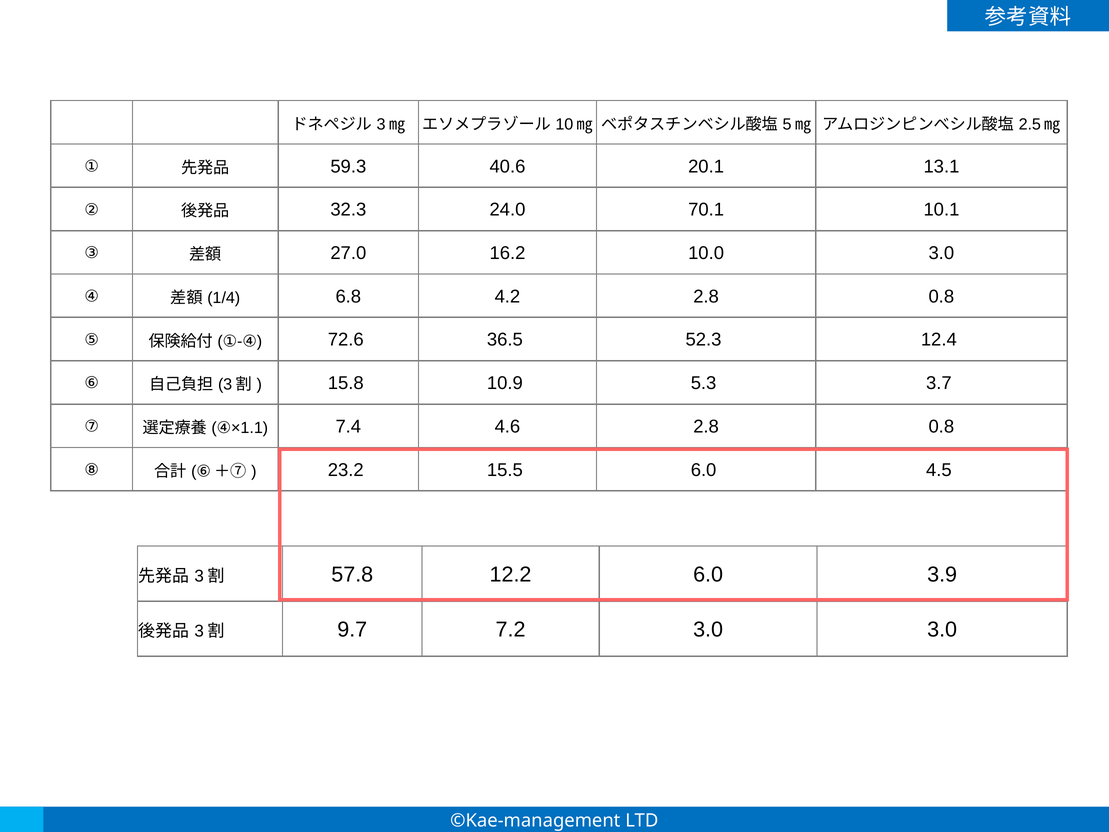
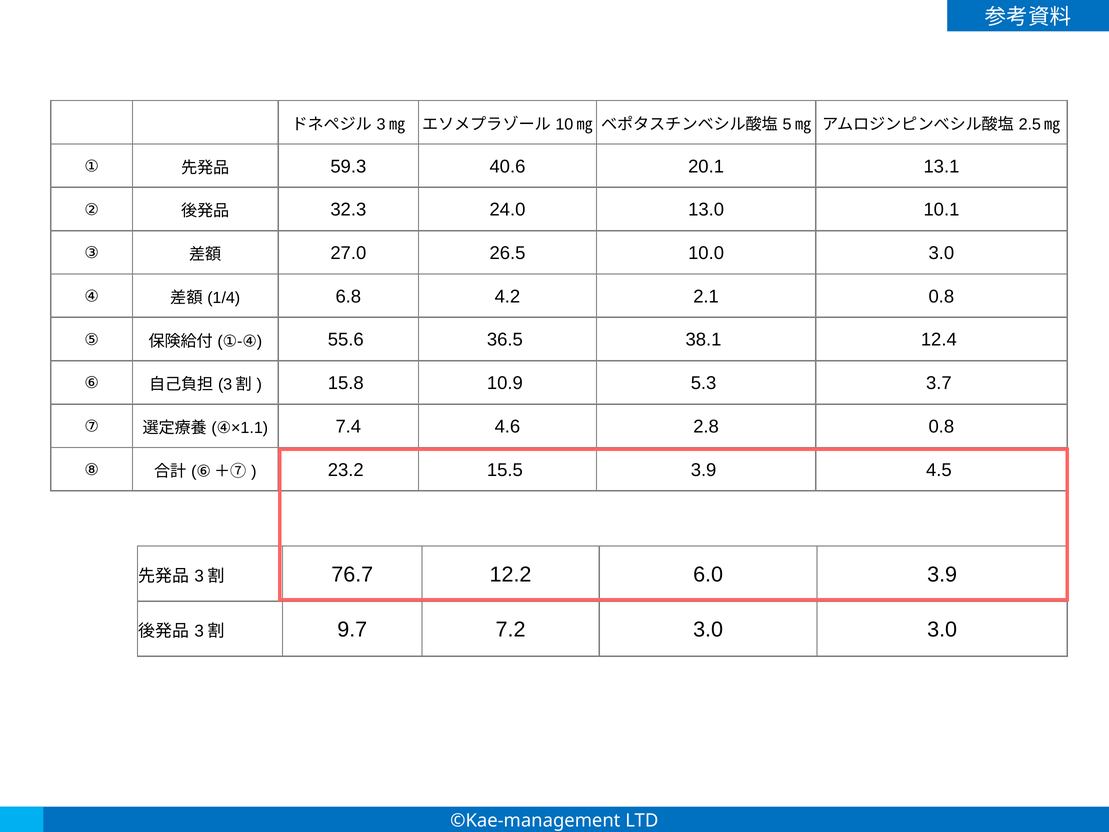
70.1: 70.1 -> 13.0 (706, 210)
16.2: 16.2 -> 26.5 (508, 253)
4.2 2.8: 2.8 -> 2.1 (706, 296)
72.6: 72.6 -> 55.6 (346, 340)
52.3: 52.3 -> 38.1 (704, 340)
15.5 6.0: 6.0 -> 3.9 (704, 470)
57.8: 57.8 -> 76.7 (352, 574)
